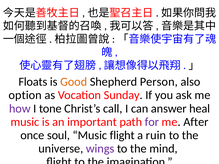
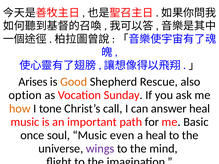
Floats: Floats -> Arises (33, 82)
Person: Person -> Rescue (159, 82)
how colour: purple -> orange (20, 109)
for colour: purple -> black (152, 122)
After: After -> Basic (196, 122)
Music flight: flight -> even (122, 135)
a ruin: ruin -> heal (156, 135)
